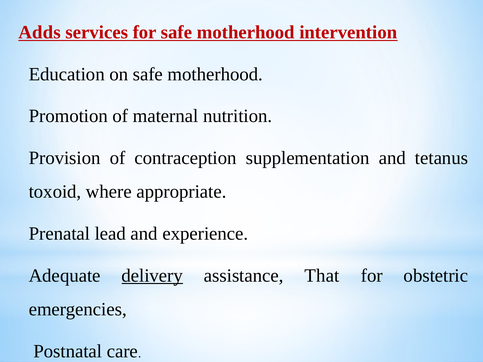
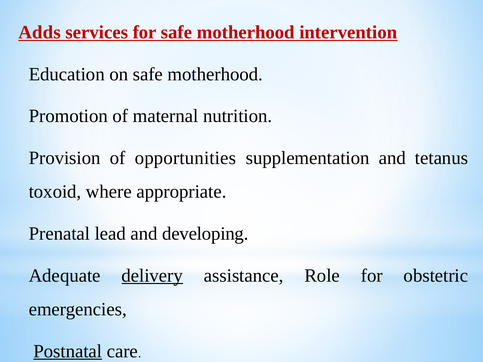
contraception: contraception -> opportunities (185, 158)
experience: experience -> developing (205, 234)
That: That -> Role (322, 276)
Postnatal underline: none -> present (68, 351)
